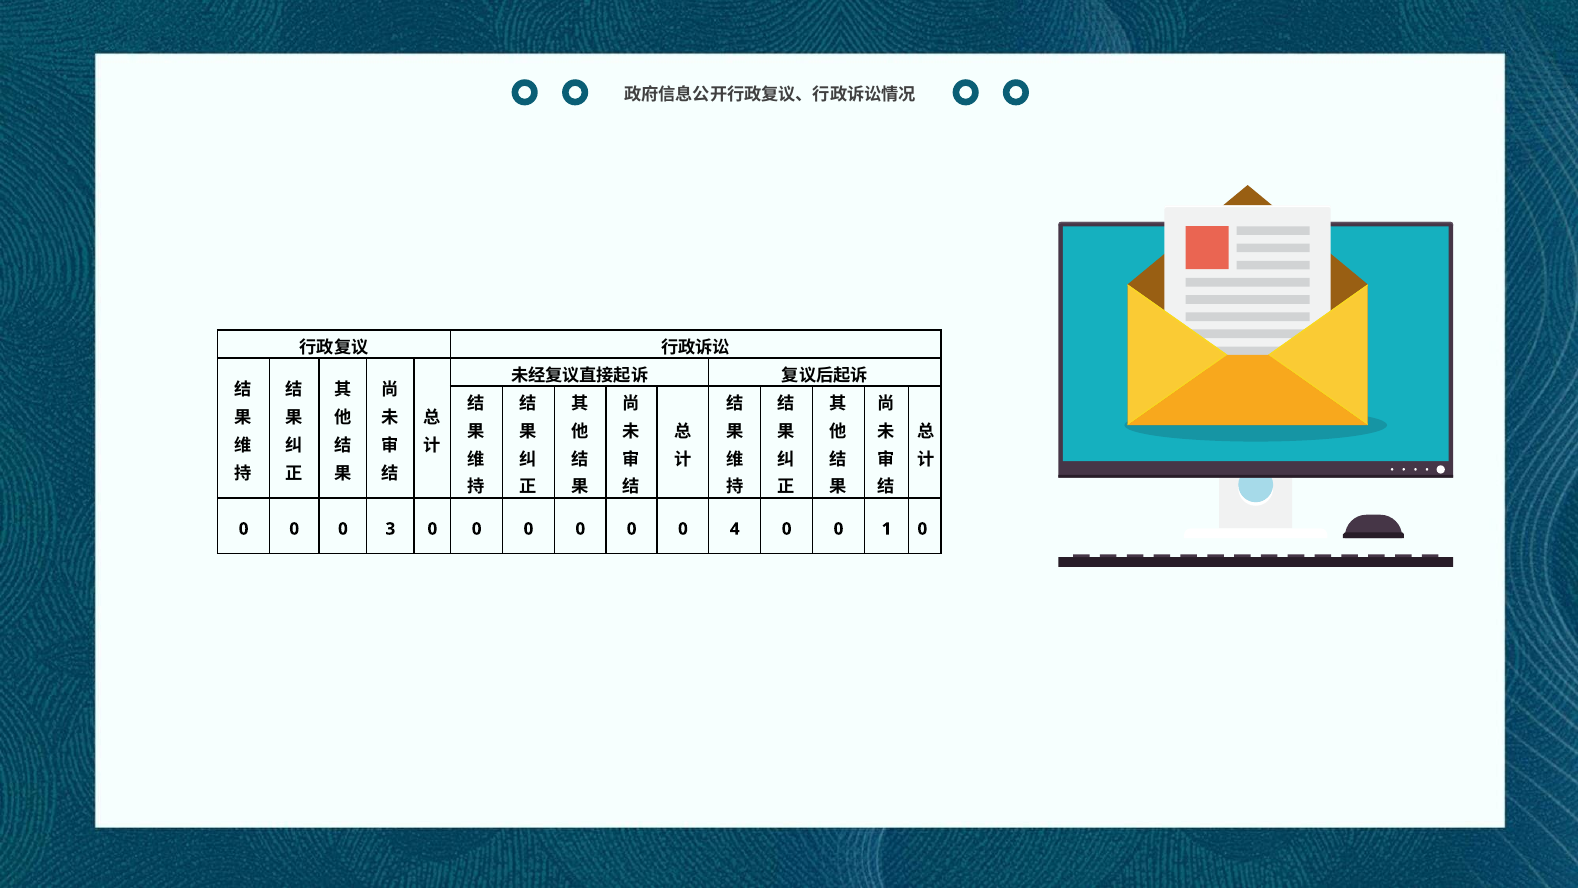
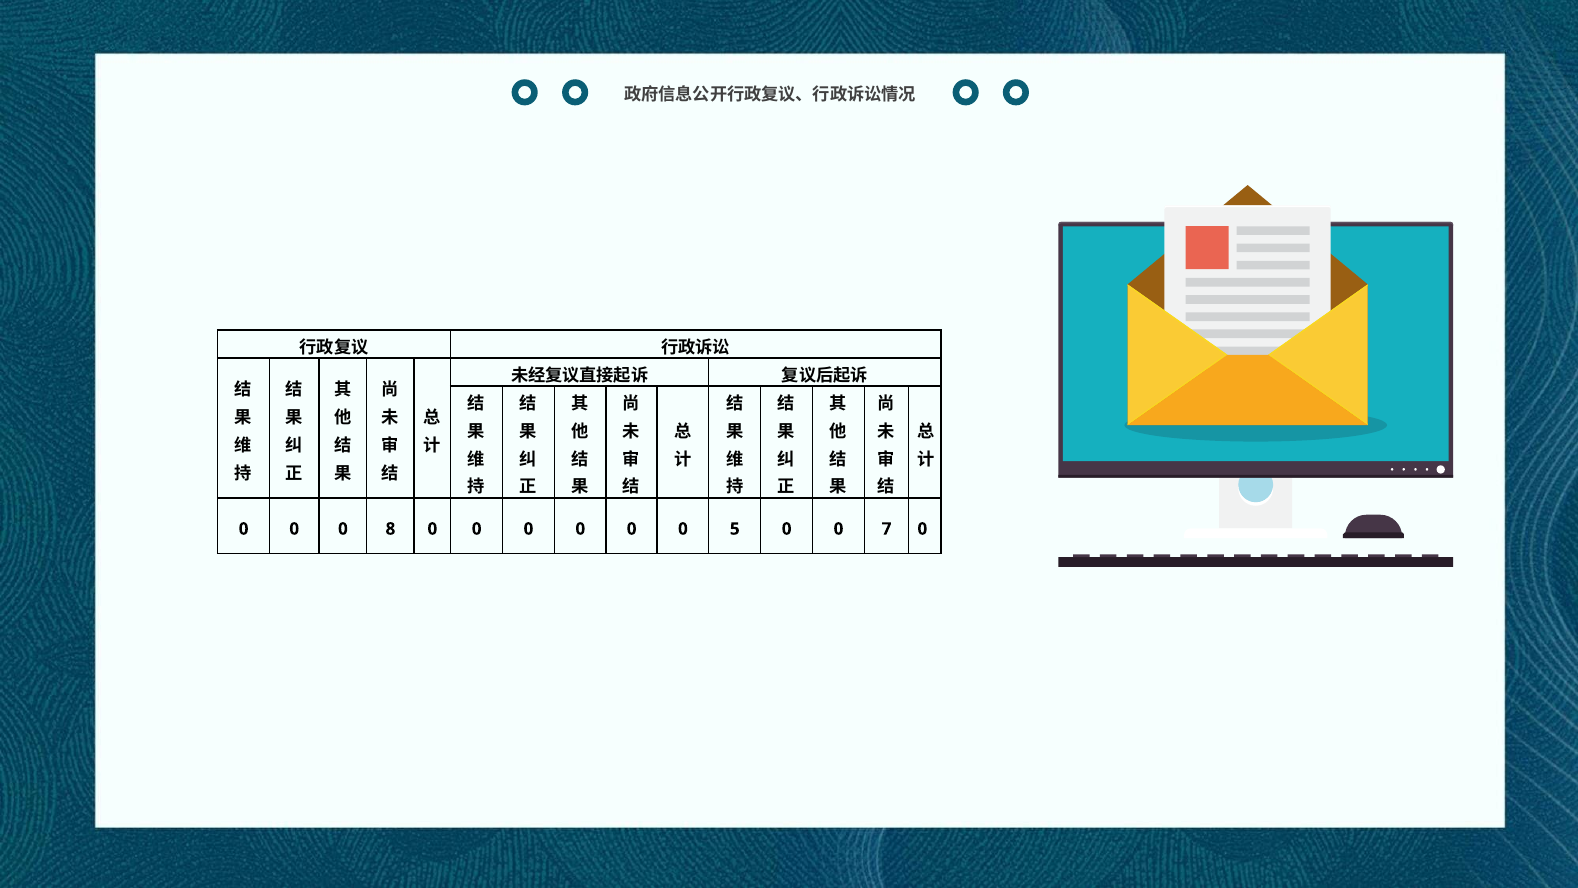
3: 3 -> 8 (390, 529)
4: 4 -> 5 (735, 529)
1: 1 -> 7 (887, 529)
